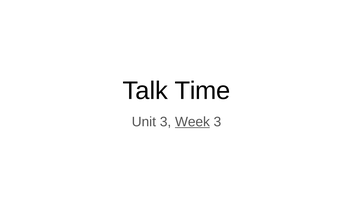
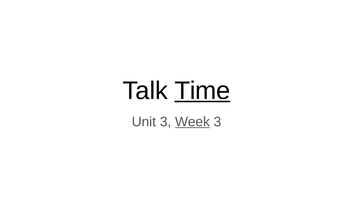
Time underline: none -> present (202, 91)
